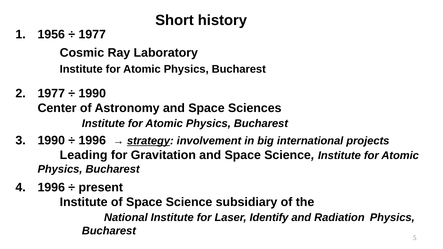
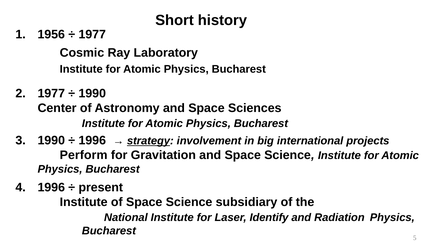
Leading: Leading -> Perform (84, 155)
